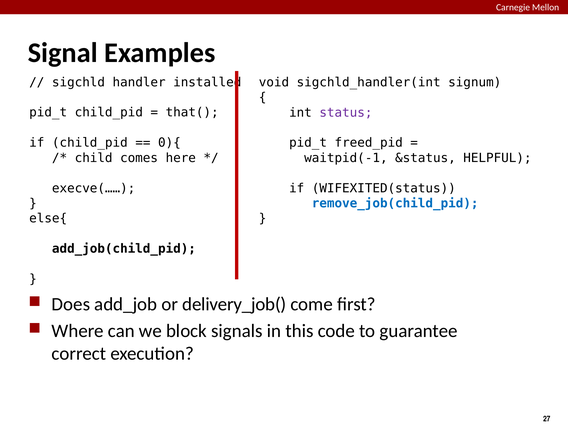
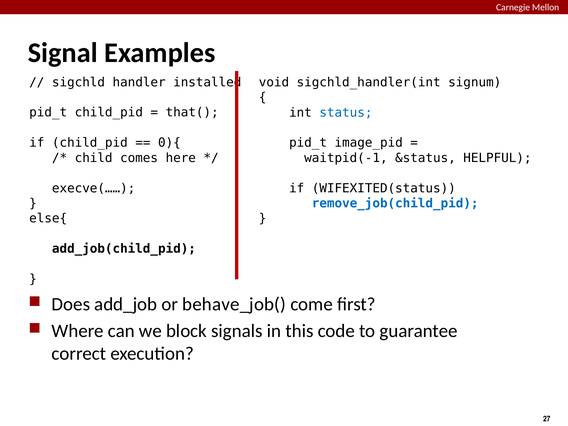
status colour: purple -> blue (346, 113)
freed_pid: freed_pid -> image_pid (369, 143)
delivery_job(: delivery_job( -> behave_job( (234, 304)
